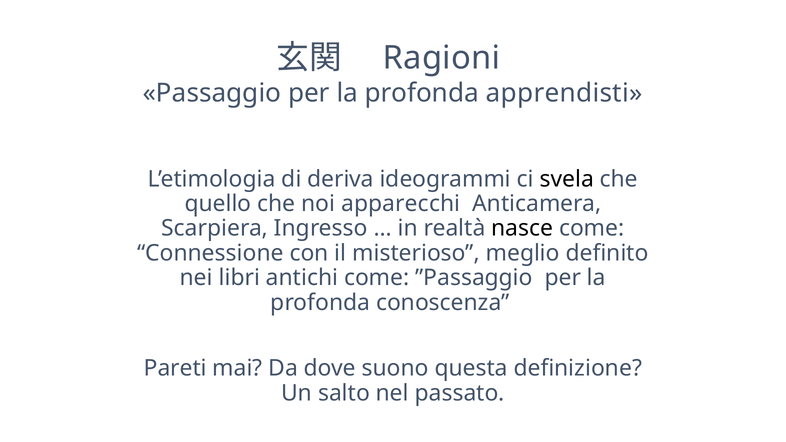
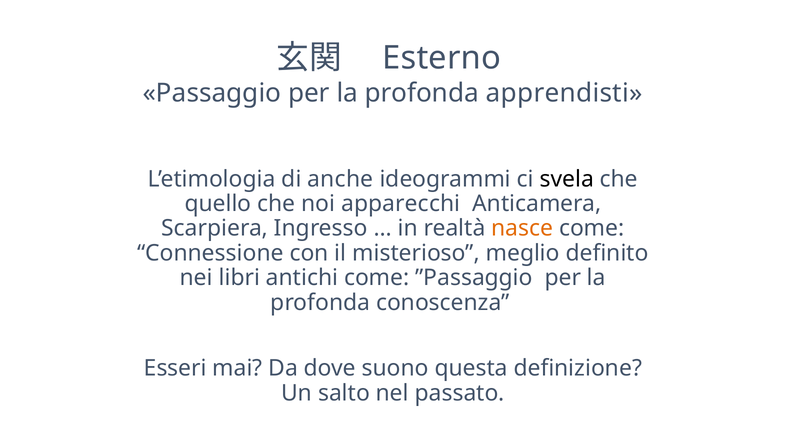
Ragioni: Ragioni -> Esterno (442, 58)
deriva: deriva -> anche (340, 179)
nasce colour: black -> orange (522, 228)
Pareti: Pareti -> Esseri (175, 368)
